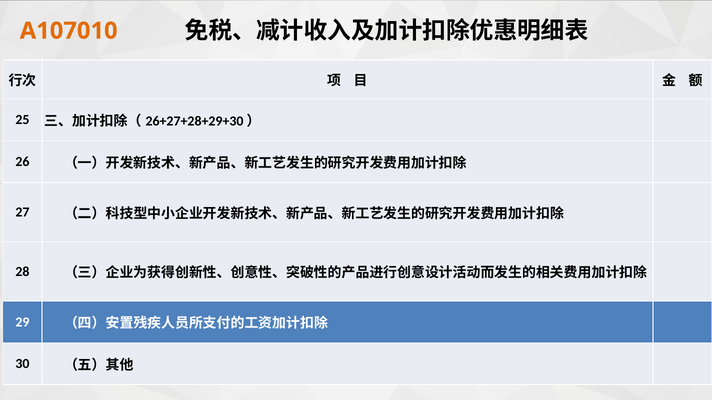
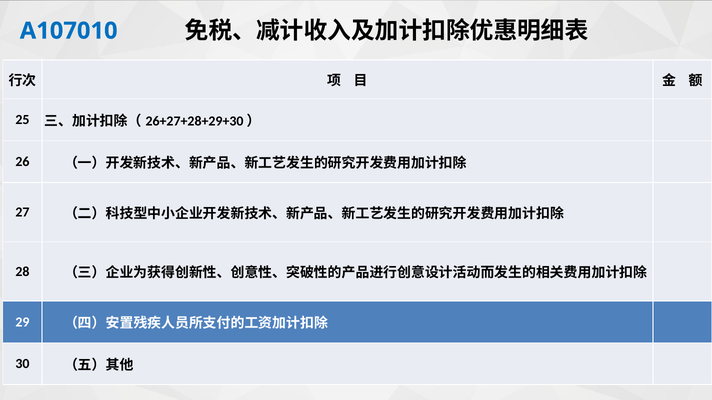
A107010 colour: orange -> blue (69, 31)
